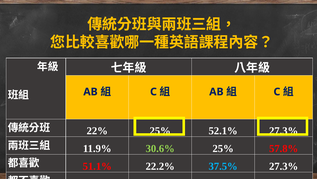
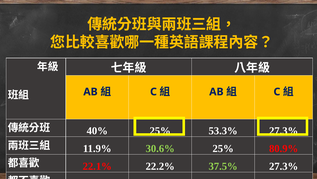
22%: 22% -> 40% (97, 130)
52.1%: 52.1% -> 53.3% (223, 130)
57.8%: 57.8% -> 80.9% (284, 148)
51.1%: 51.1% -> 22.1% (97, 166)
37.5% colour: light blue -> light green (223, 166)
